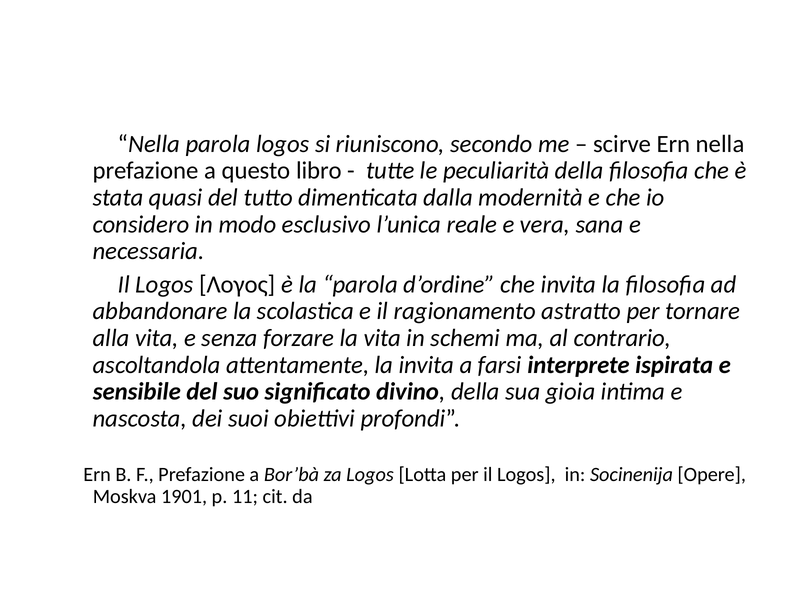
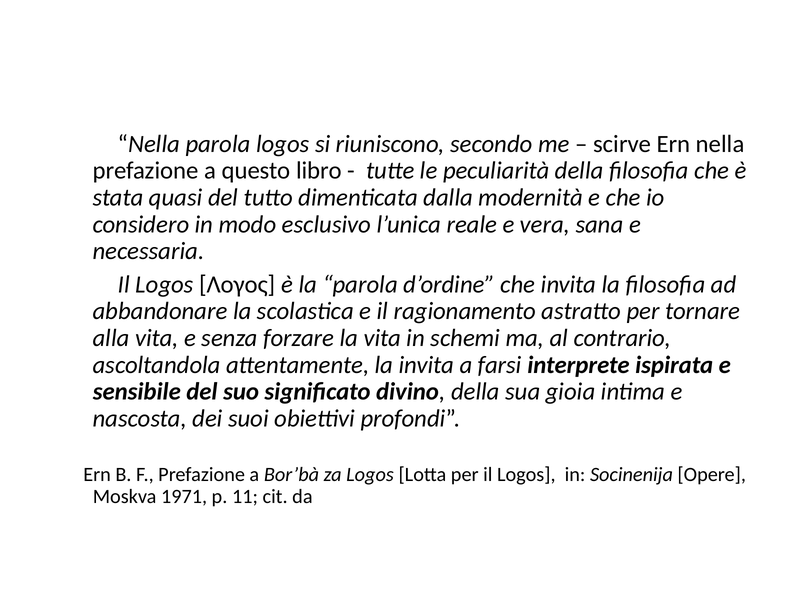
1901: 1901 -> 1971 (184, 496)
